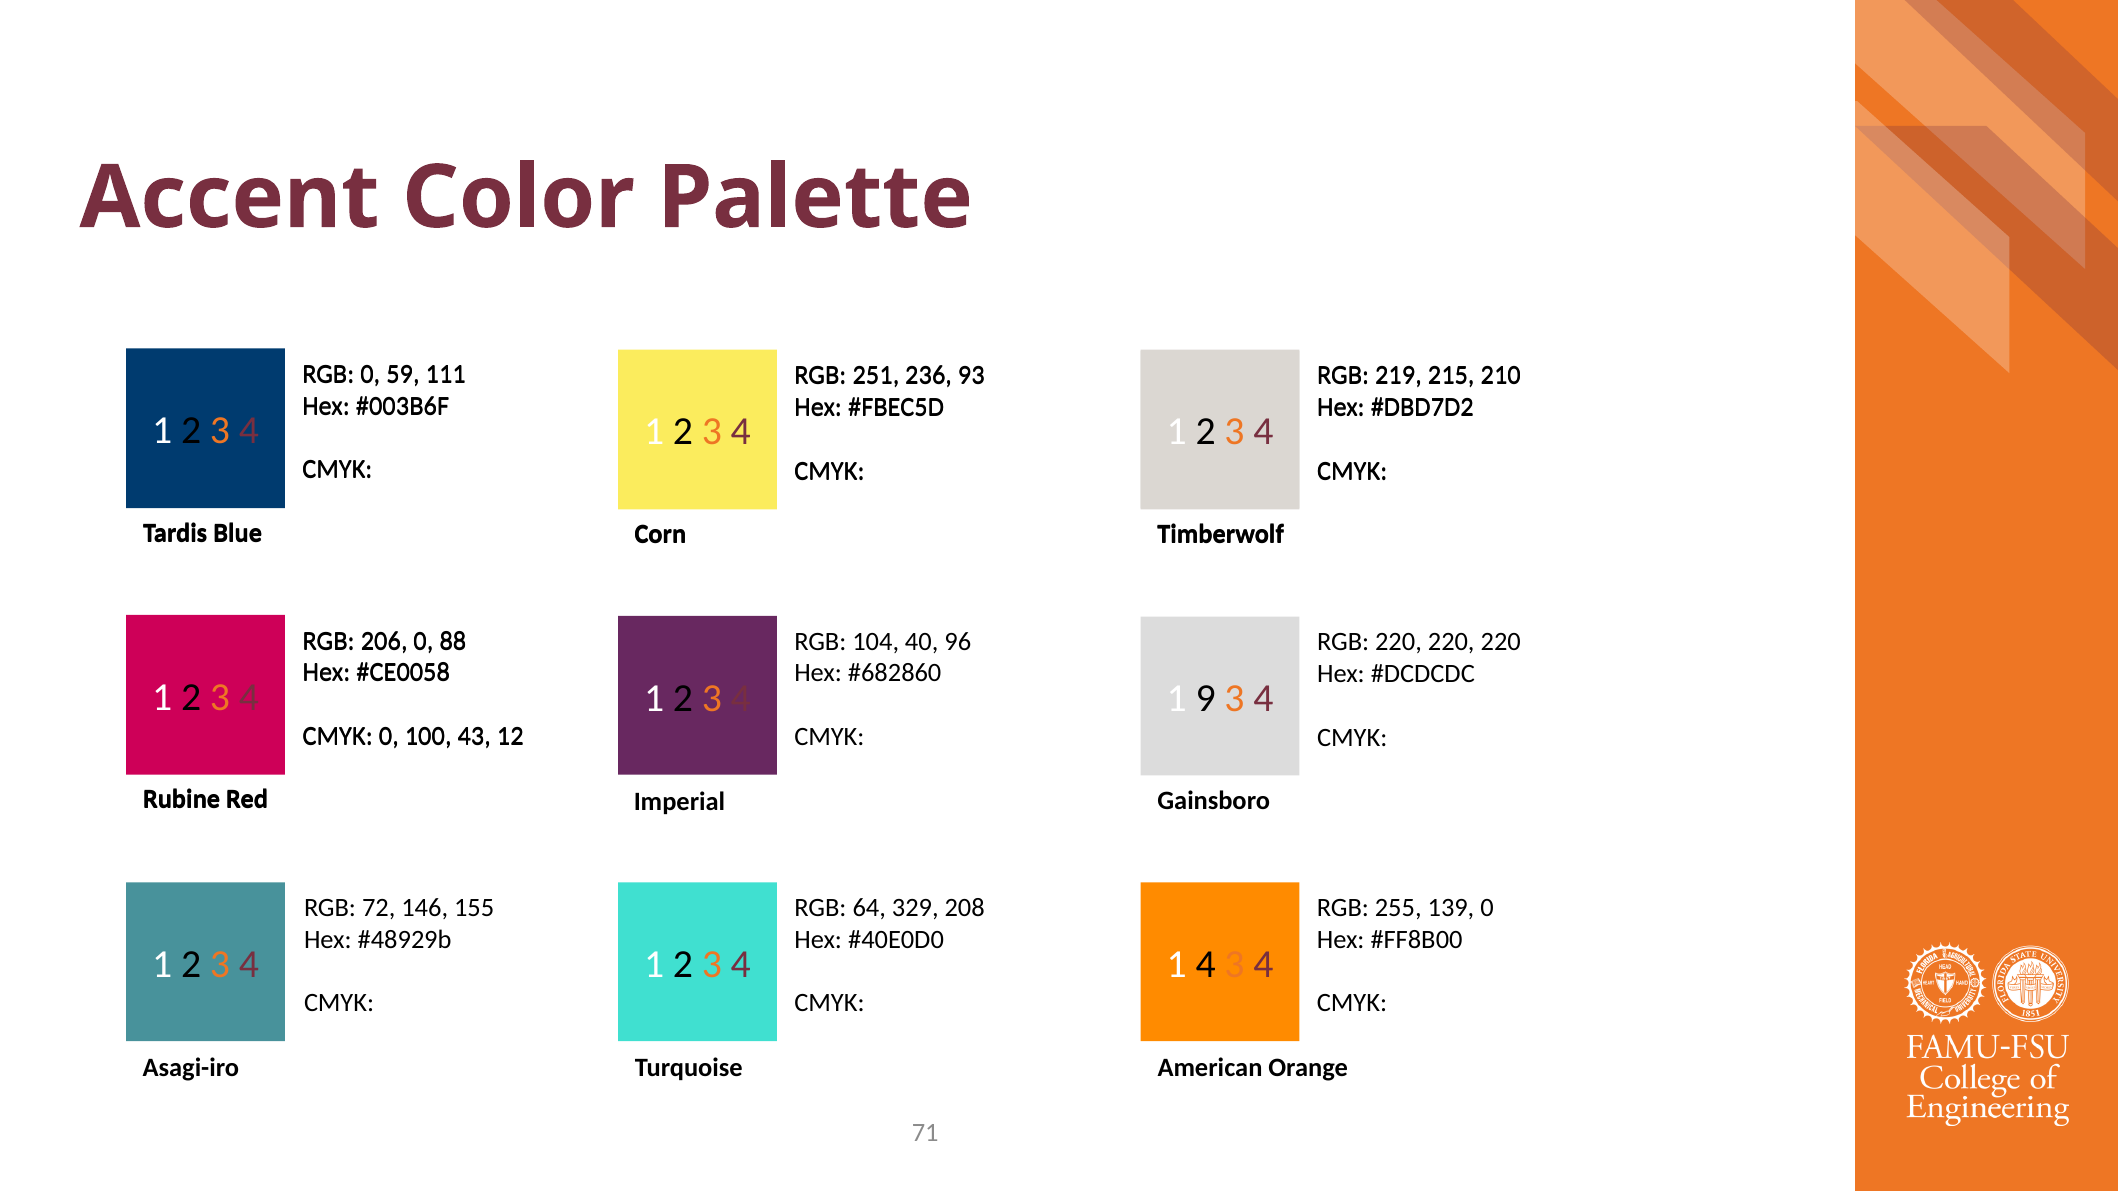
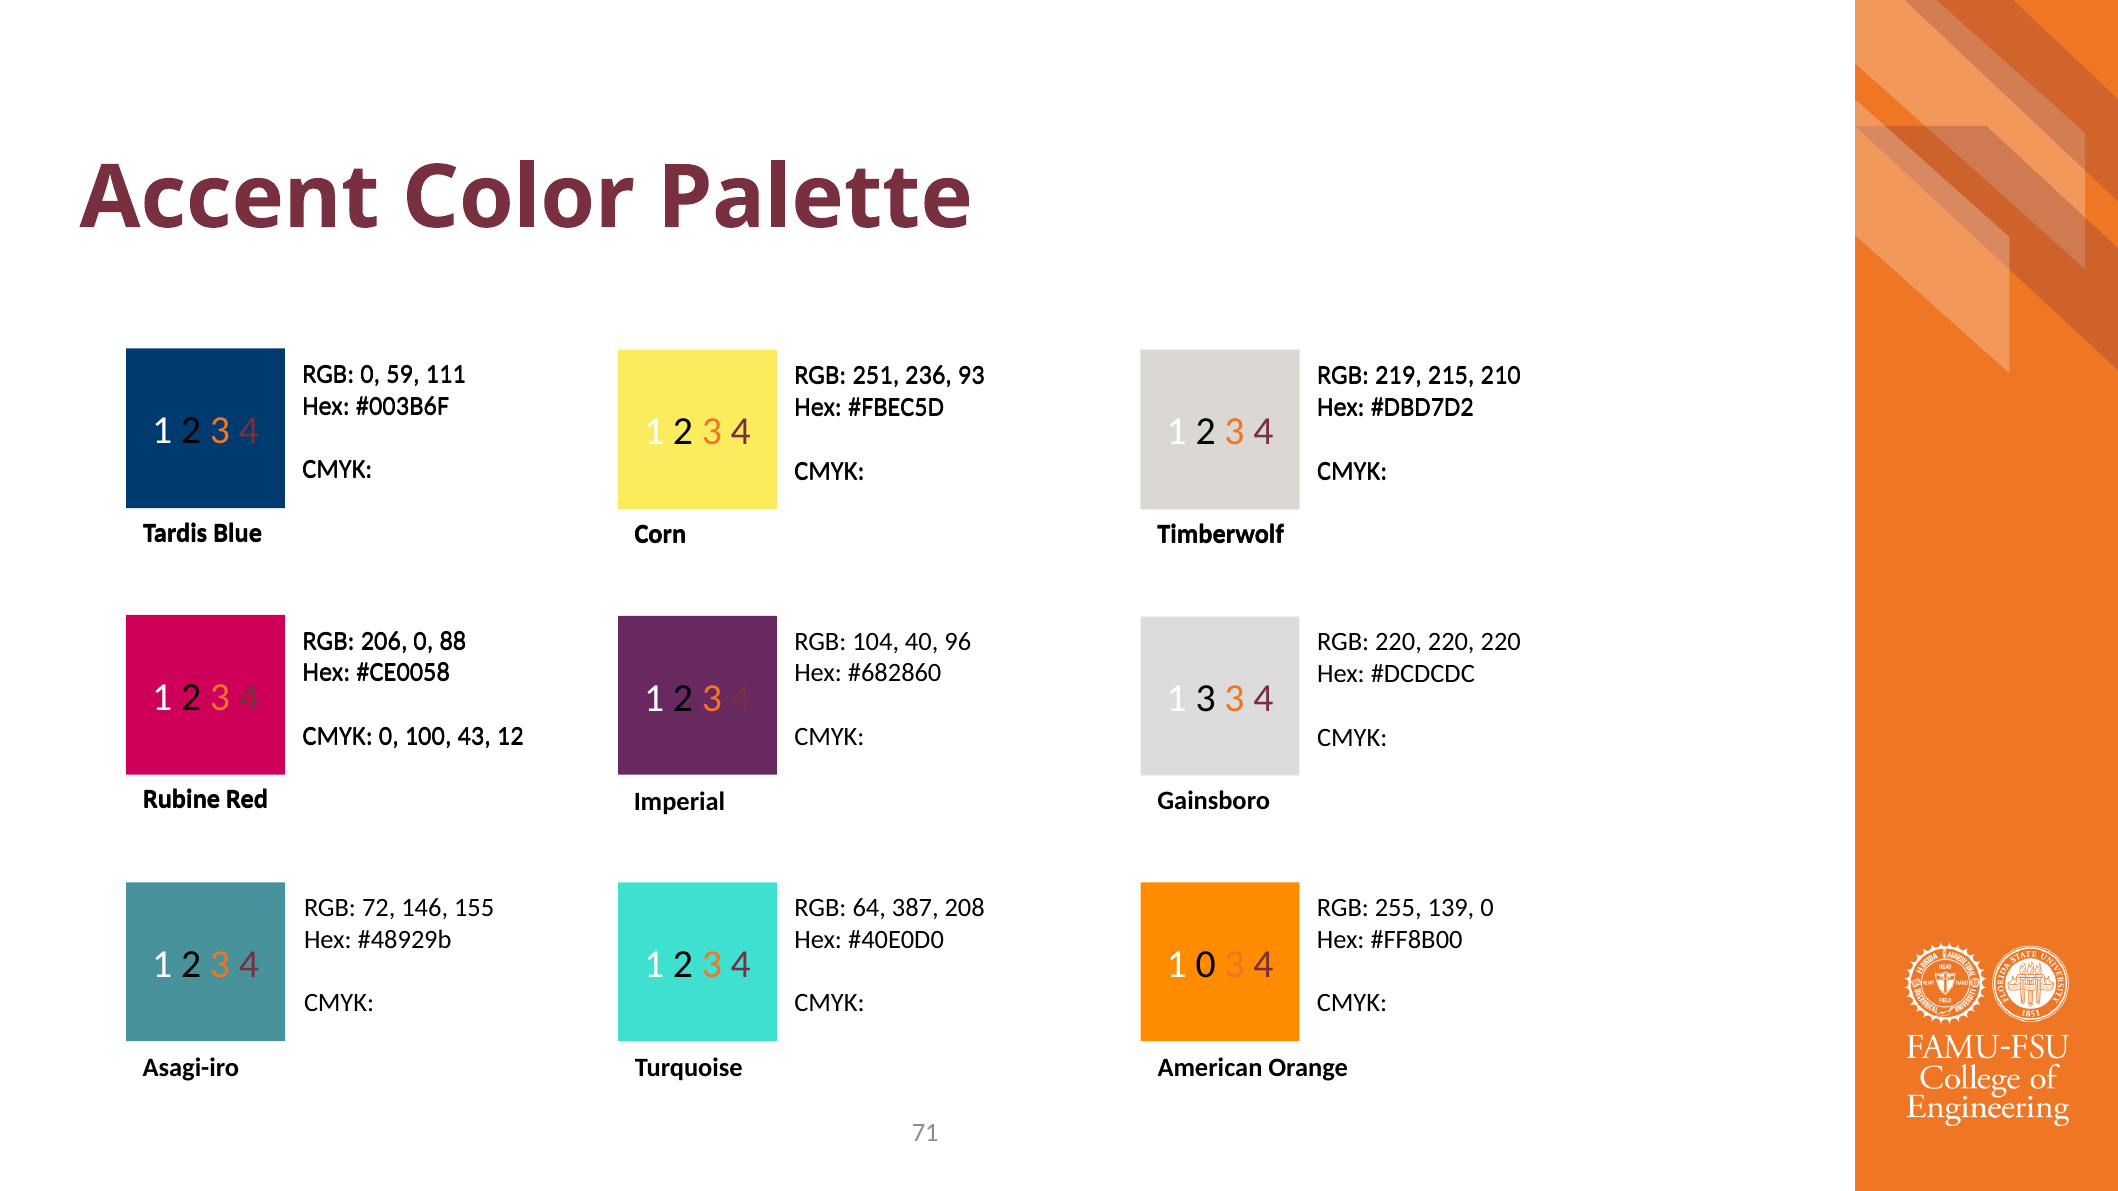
1 9: 9 -> 3 (1206, 699)
329: 329 -> 387 (915, 908)
1 4: 4 -> 0 (1206, 965)
